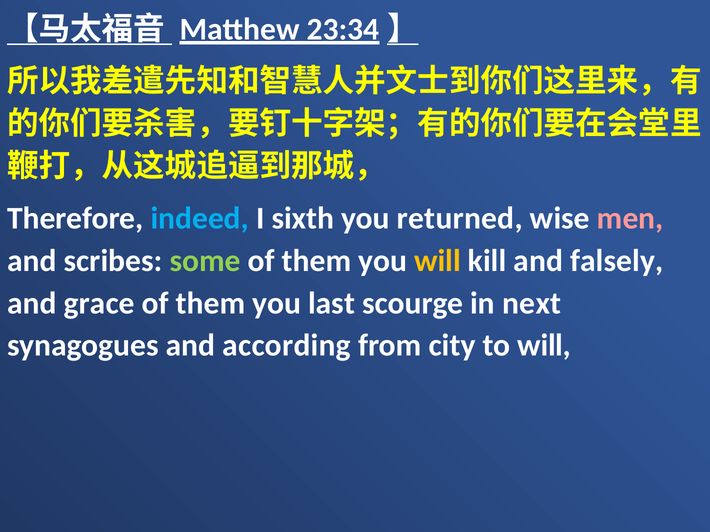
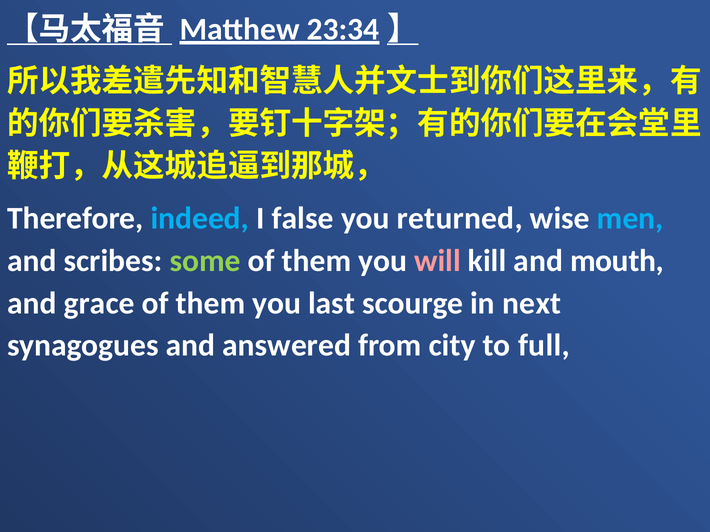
sixth: sixth -> false (303, 219)
men colour: pink -> light blue (630, 219)
will colour: yellow -> pink (437, 261)
falsely: falsely -> mouth (617, 261)
according: according -> answered (287, 346)
to will: will -> full (544, 346)
